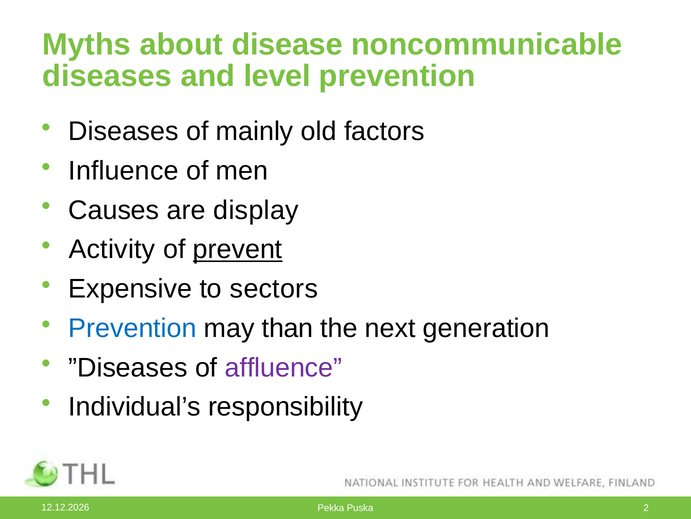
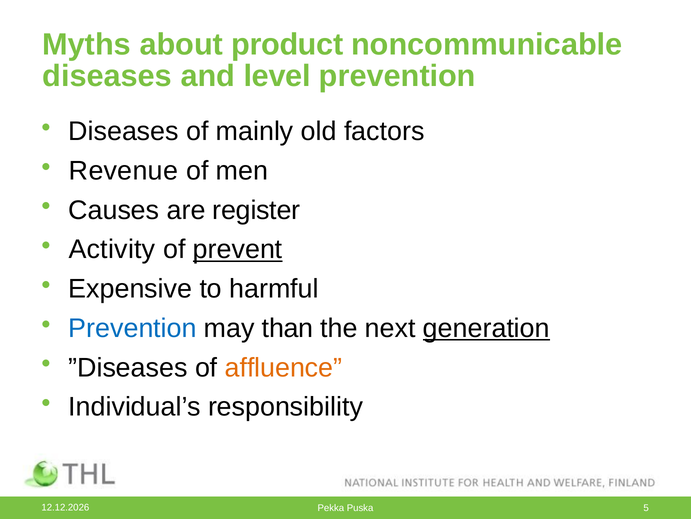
disease: disease -> product (287, 45)
Influence: Influence -> Revenue (123, 171)
display: display -> register (256, 210)
sectors: sectors -> harmful (274, 289)
generation underline: none -> present (486, 328)
affluence colour: purple -> orange (283, 367)
2: 2 -> 5 (646, 507)
